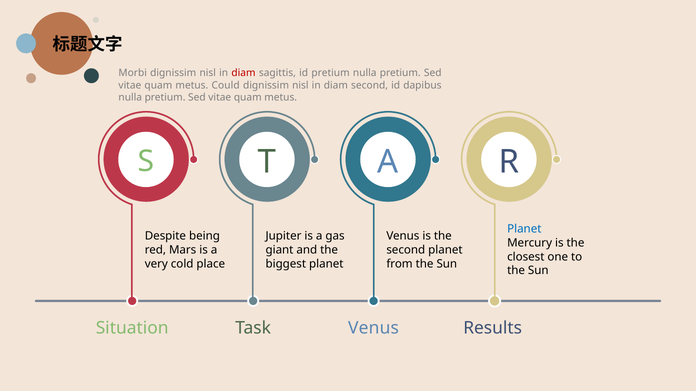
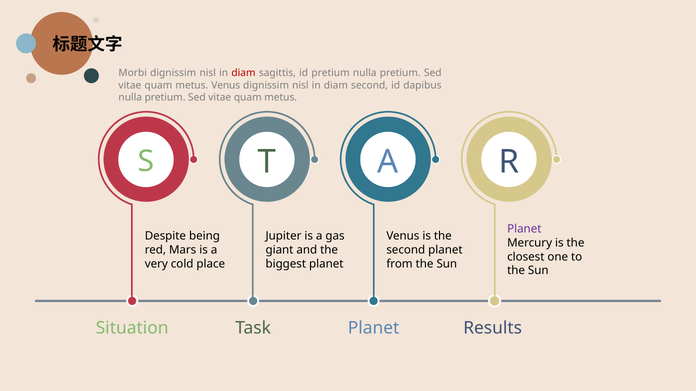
metus Could: Could -> Venus (226, 85)
Planet colour: blue -> purple (524, 229)
Situation Venus: Venus -> Planet (374, 329)
